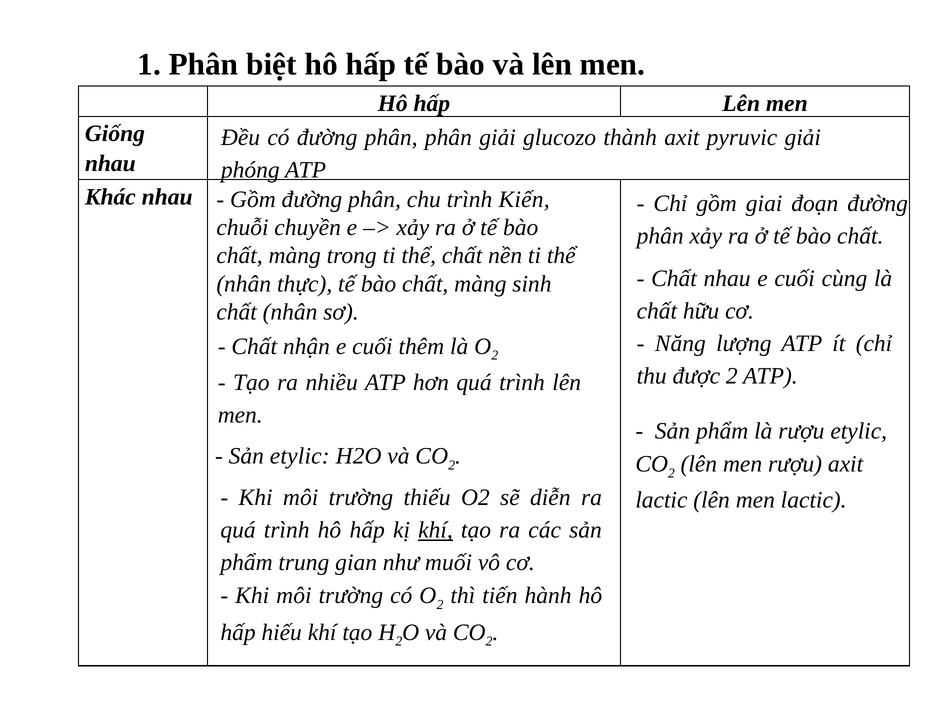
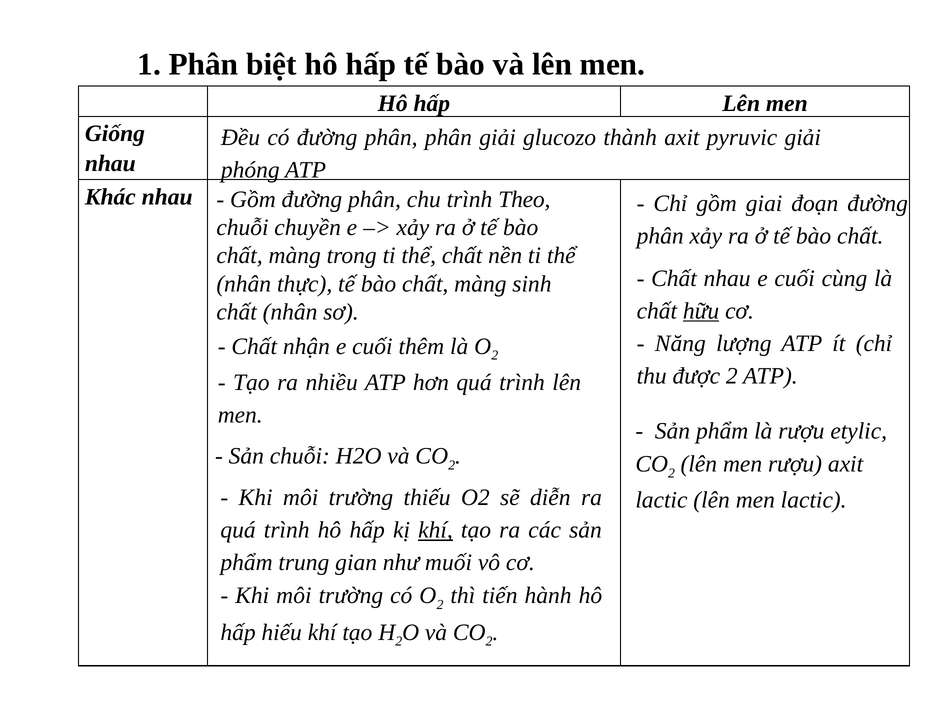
Kiến: Kiến -> Theo (524, 199)
hữu underline: none -> present (701, 311)
Sản etylic: etylic -> chuỗi (300, 456)
